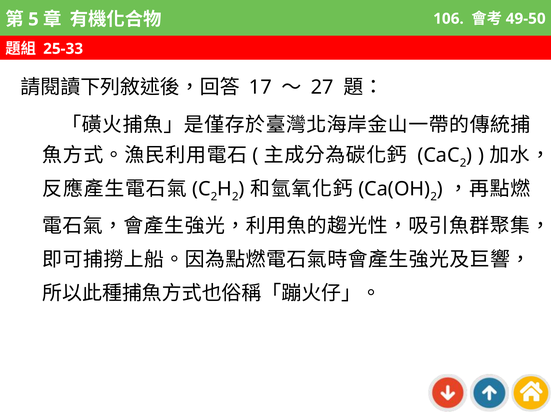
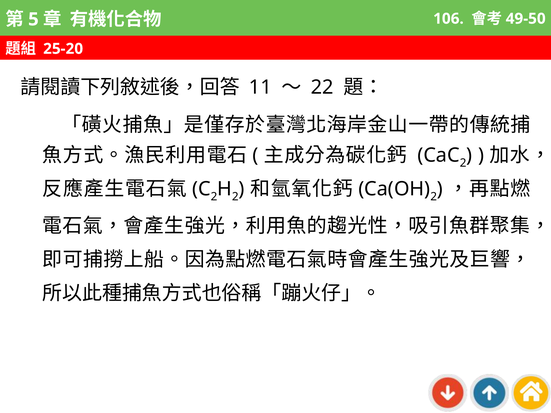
25-33: 25-33 -> 25-20 (63, 49)
17: 17 -> 11 (260, 87)
27: 27 -> 22 (322, 87)
